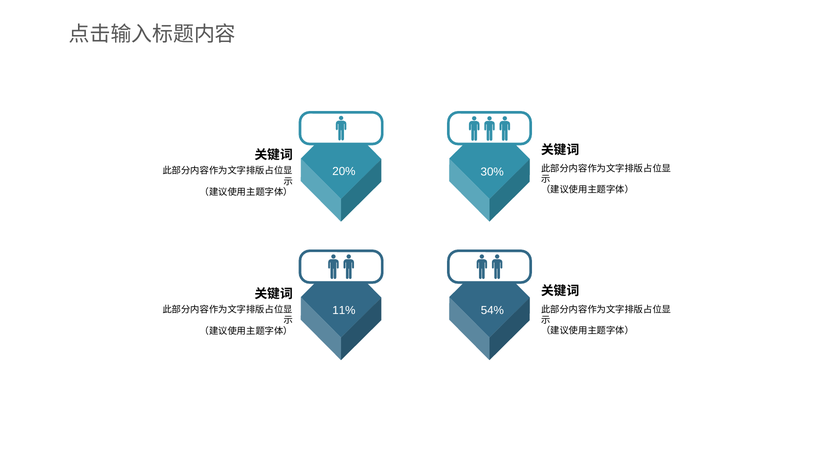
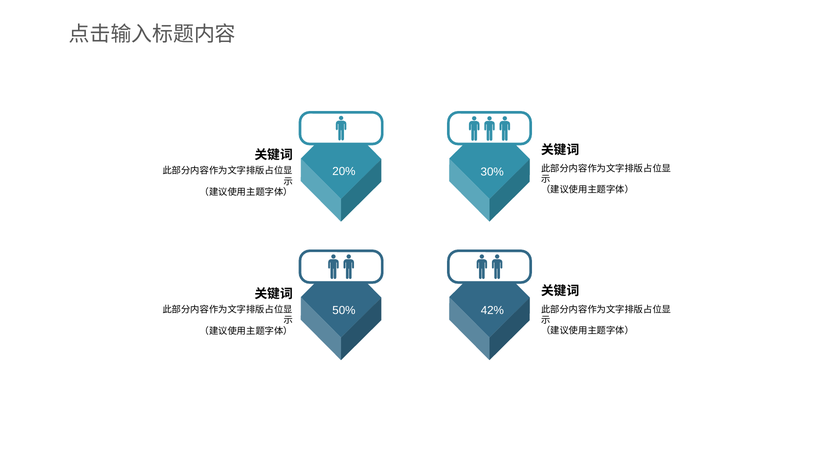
11%: 11% -> 50% (344, 311)
54%: 54% -> 42% (492, 311)
